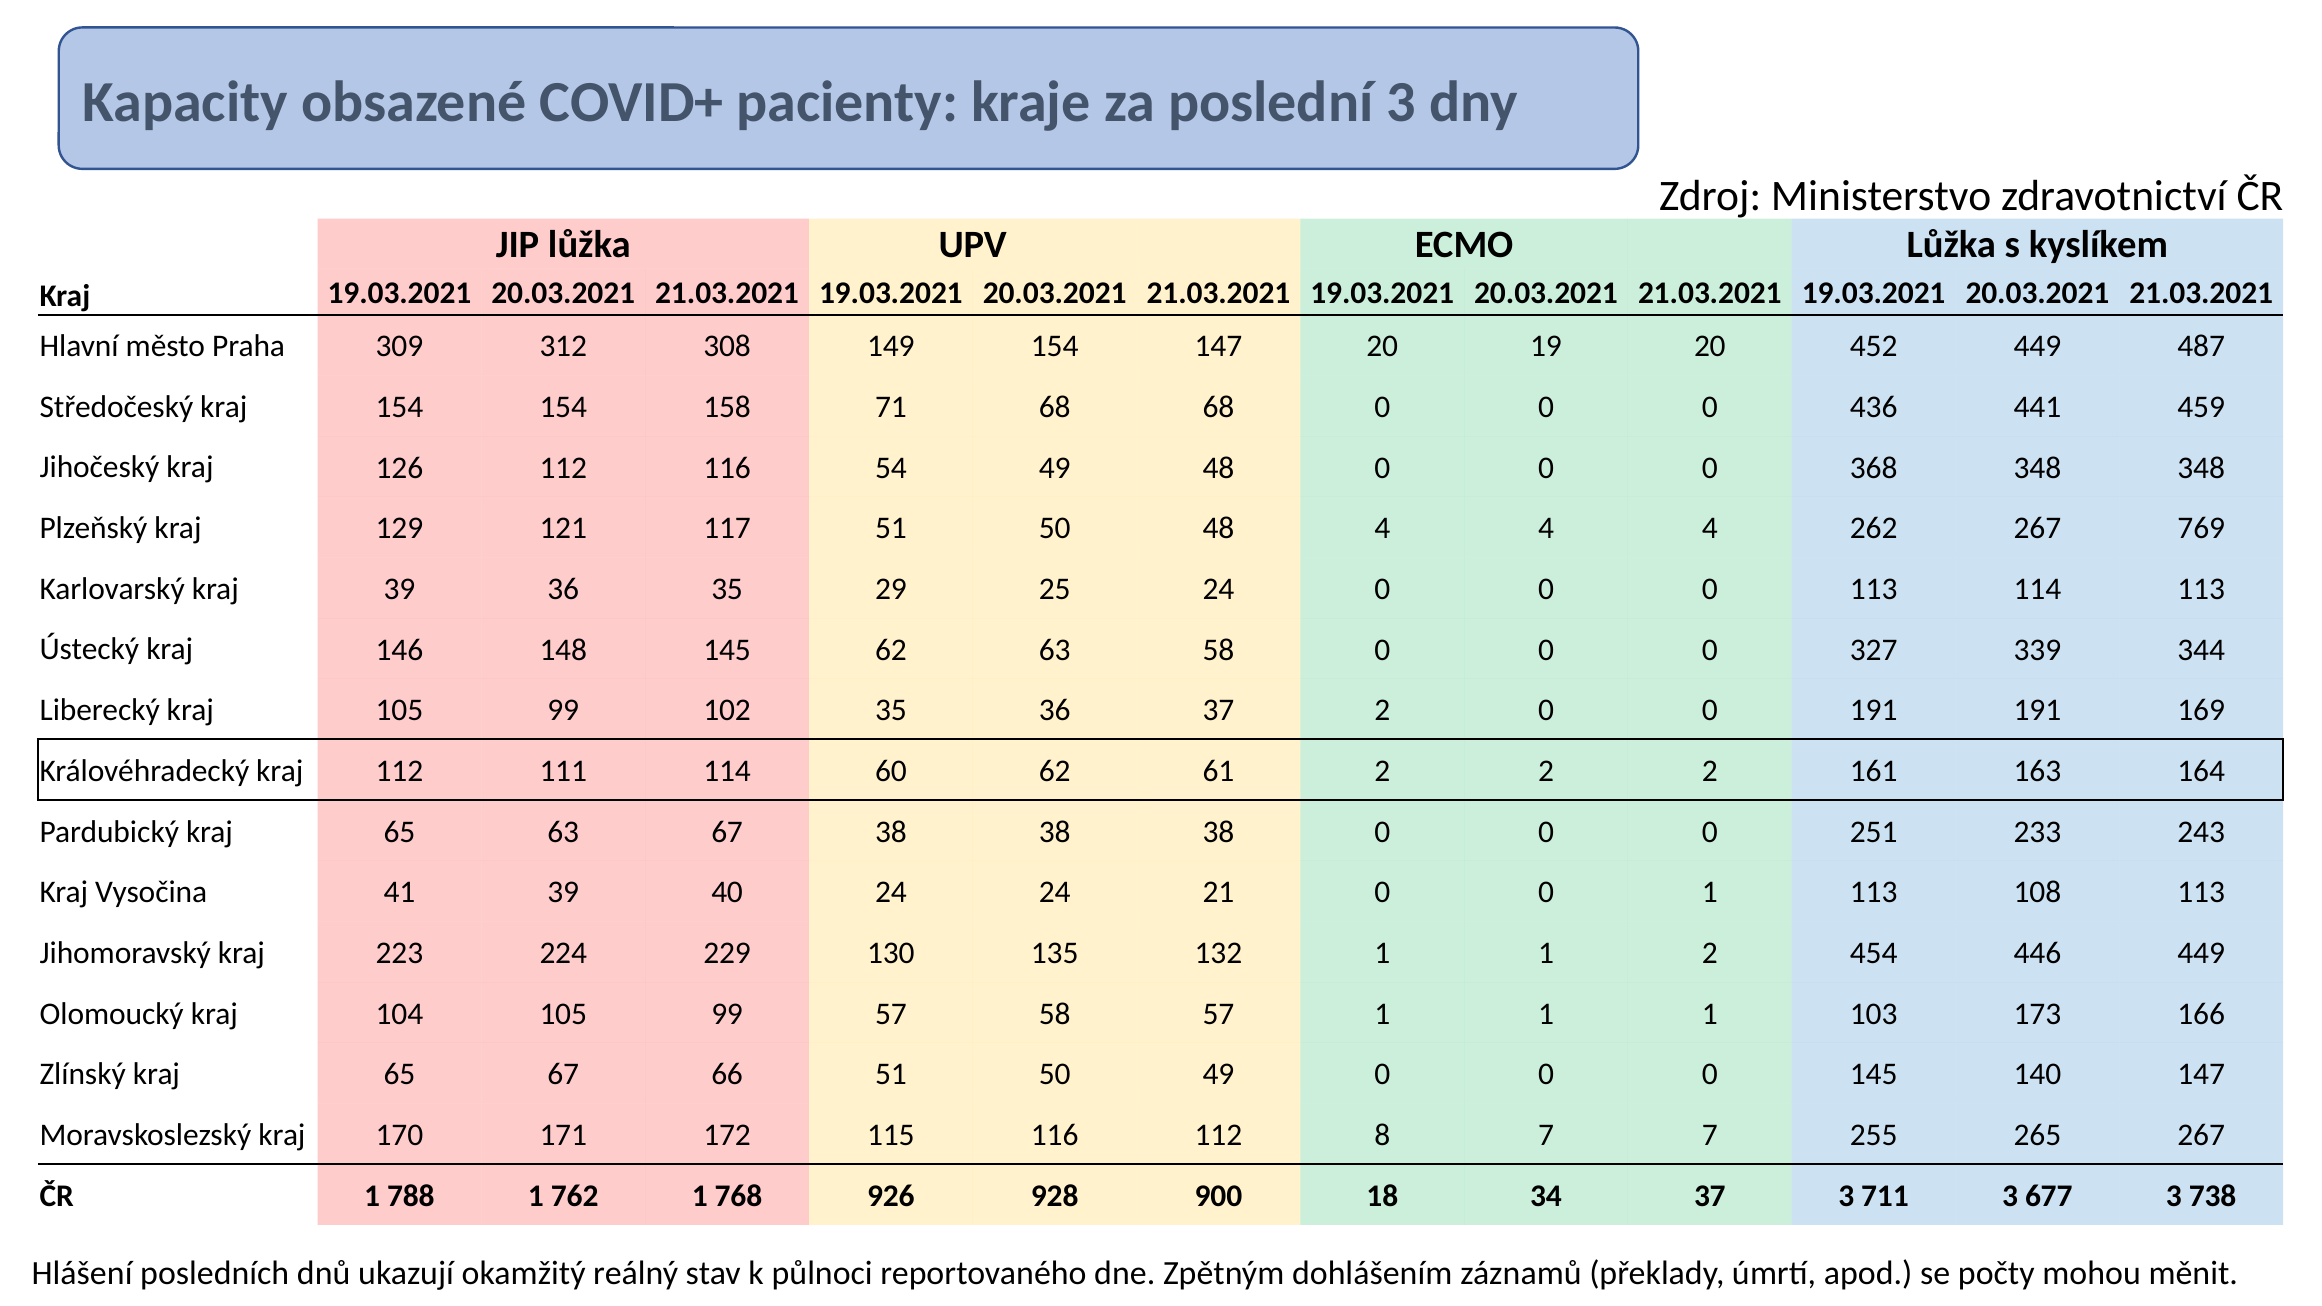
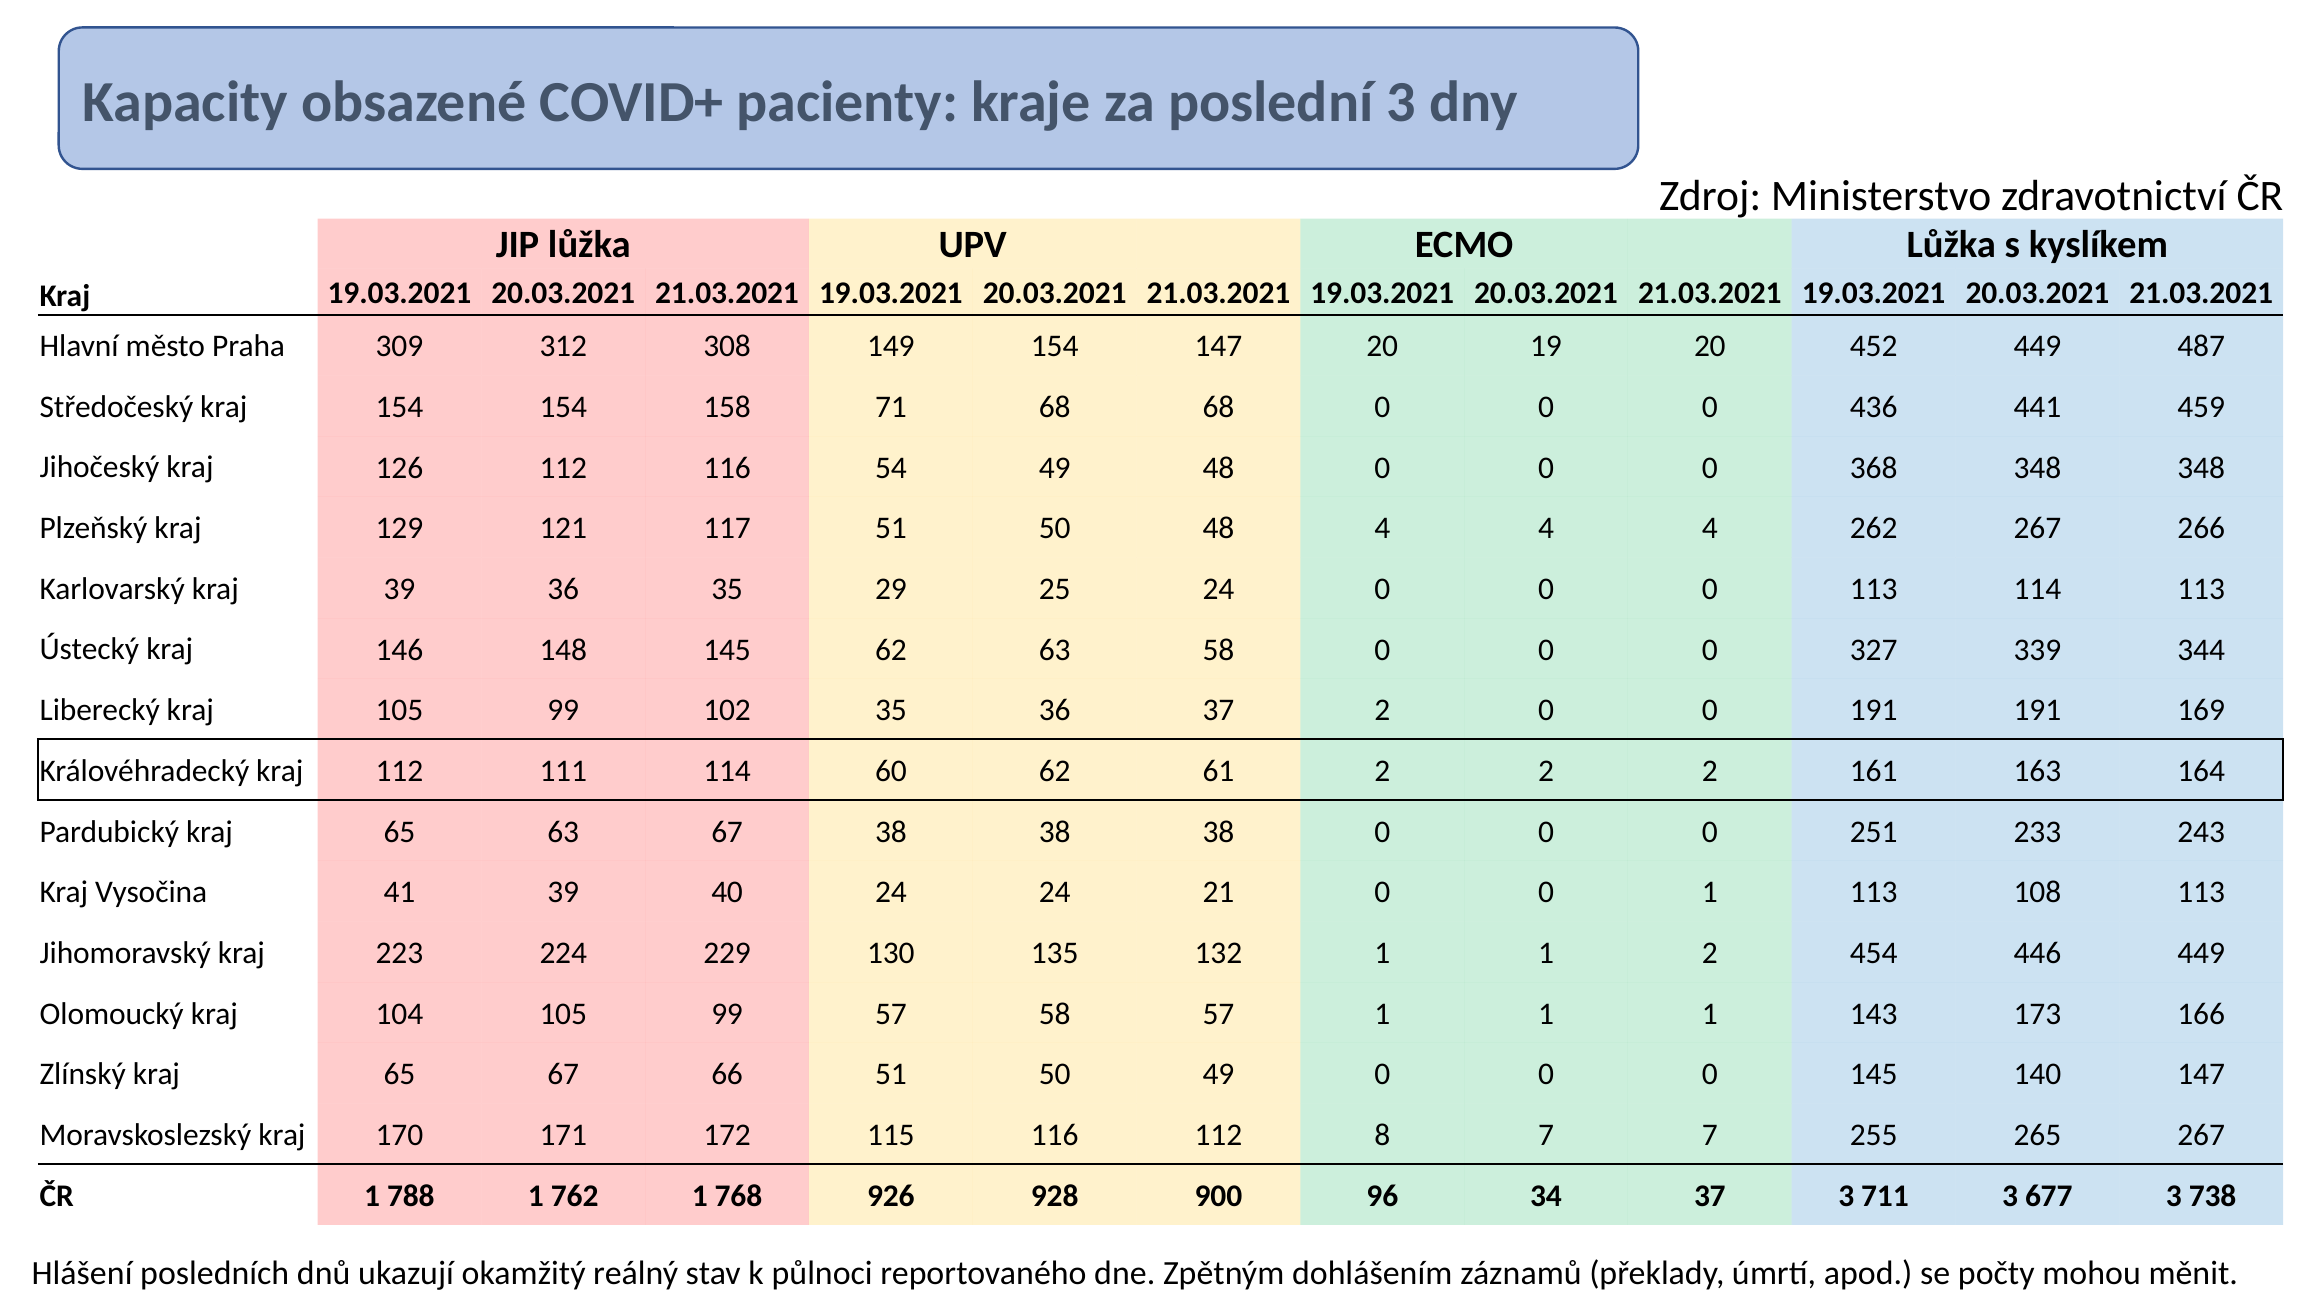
769: 769 -> 266 (2201, 528)
103: 103 -> 143 (1874, 1014)
18: 18 -> 96 (1382, 1196)
